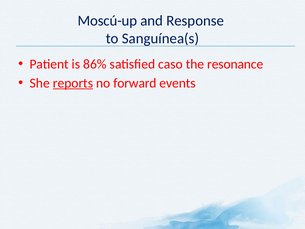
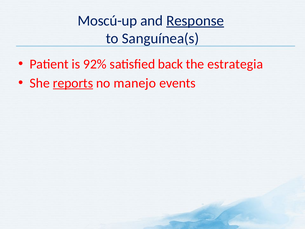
Response underline: none -> present (195, 21)
86%: 86% -> 92% (95, 64)
caso: caso -> back (171, 64)
resonance: resonance -> estrategia (235, 64)
forward: forward -> manejo (135, 83)
